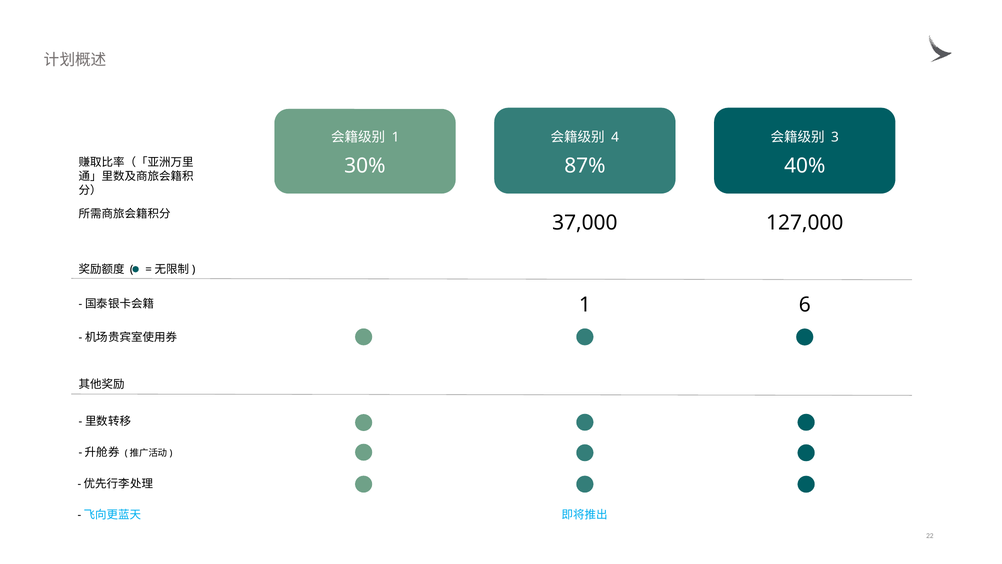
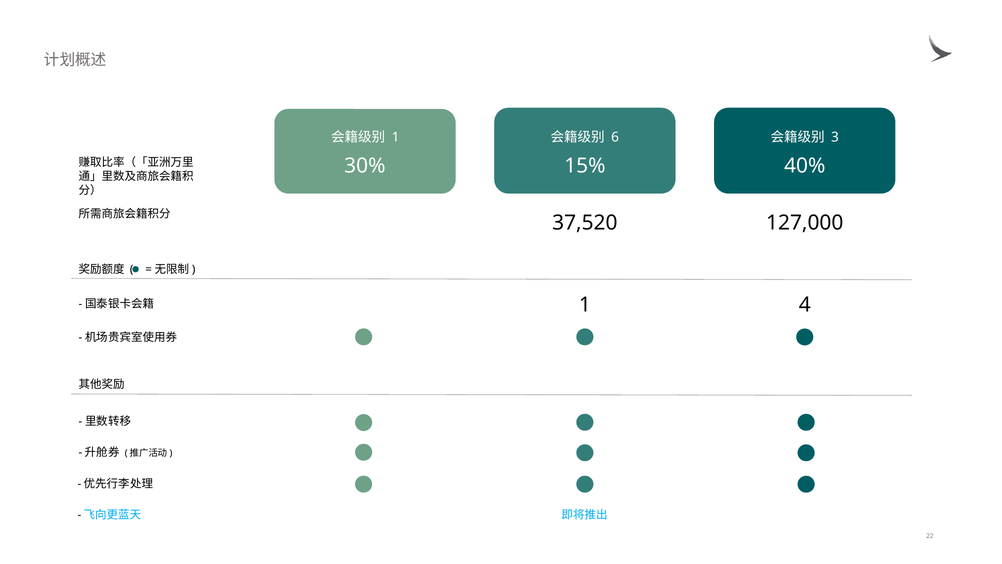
4: 4 -> 6 (615, 137)
87%: 87% -> 15% (585, 166)
37,000: 37,000 -> 37,520 (585, 222)
6: 6 -> 4 (805, 305)
